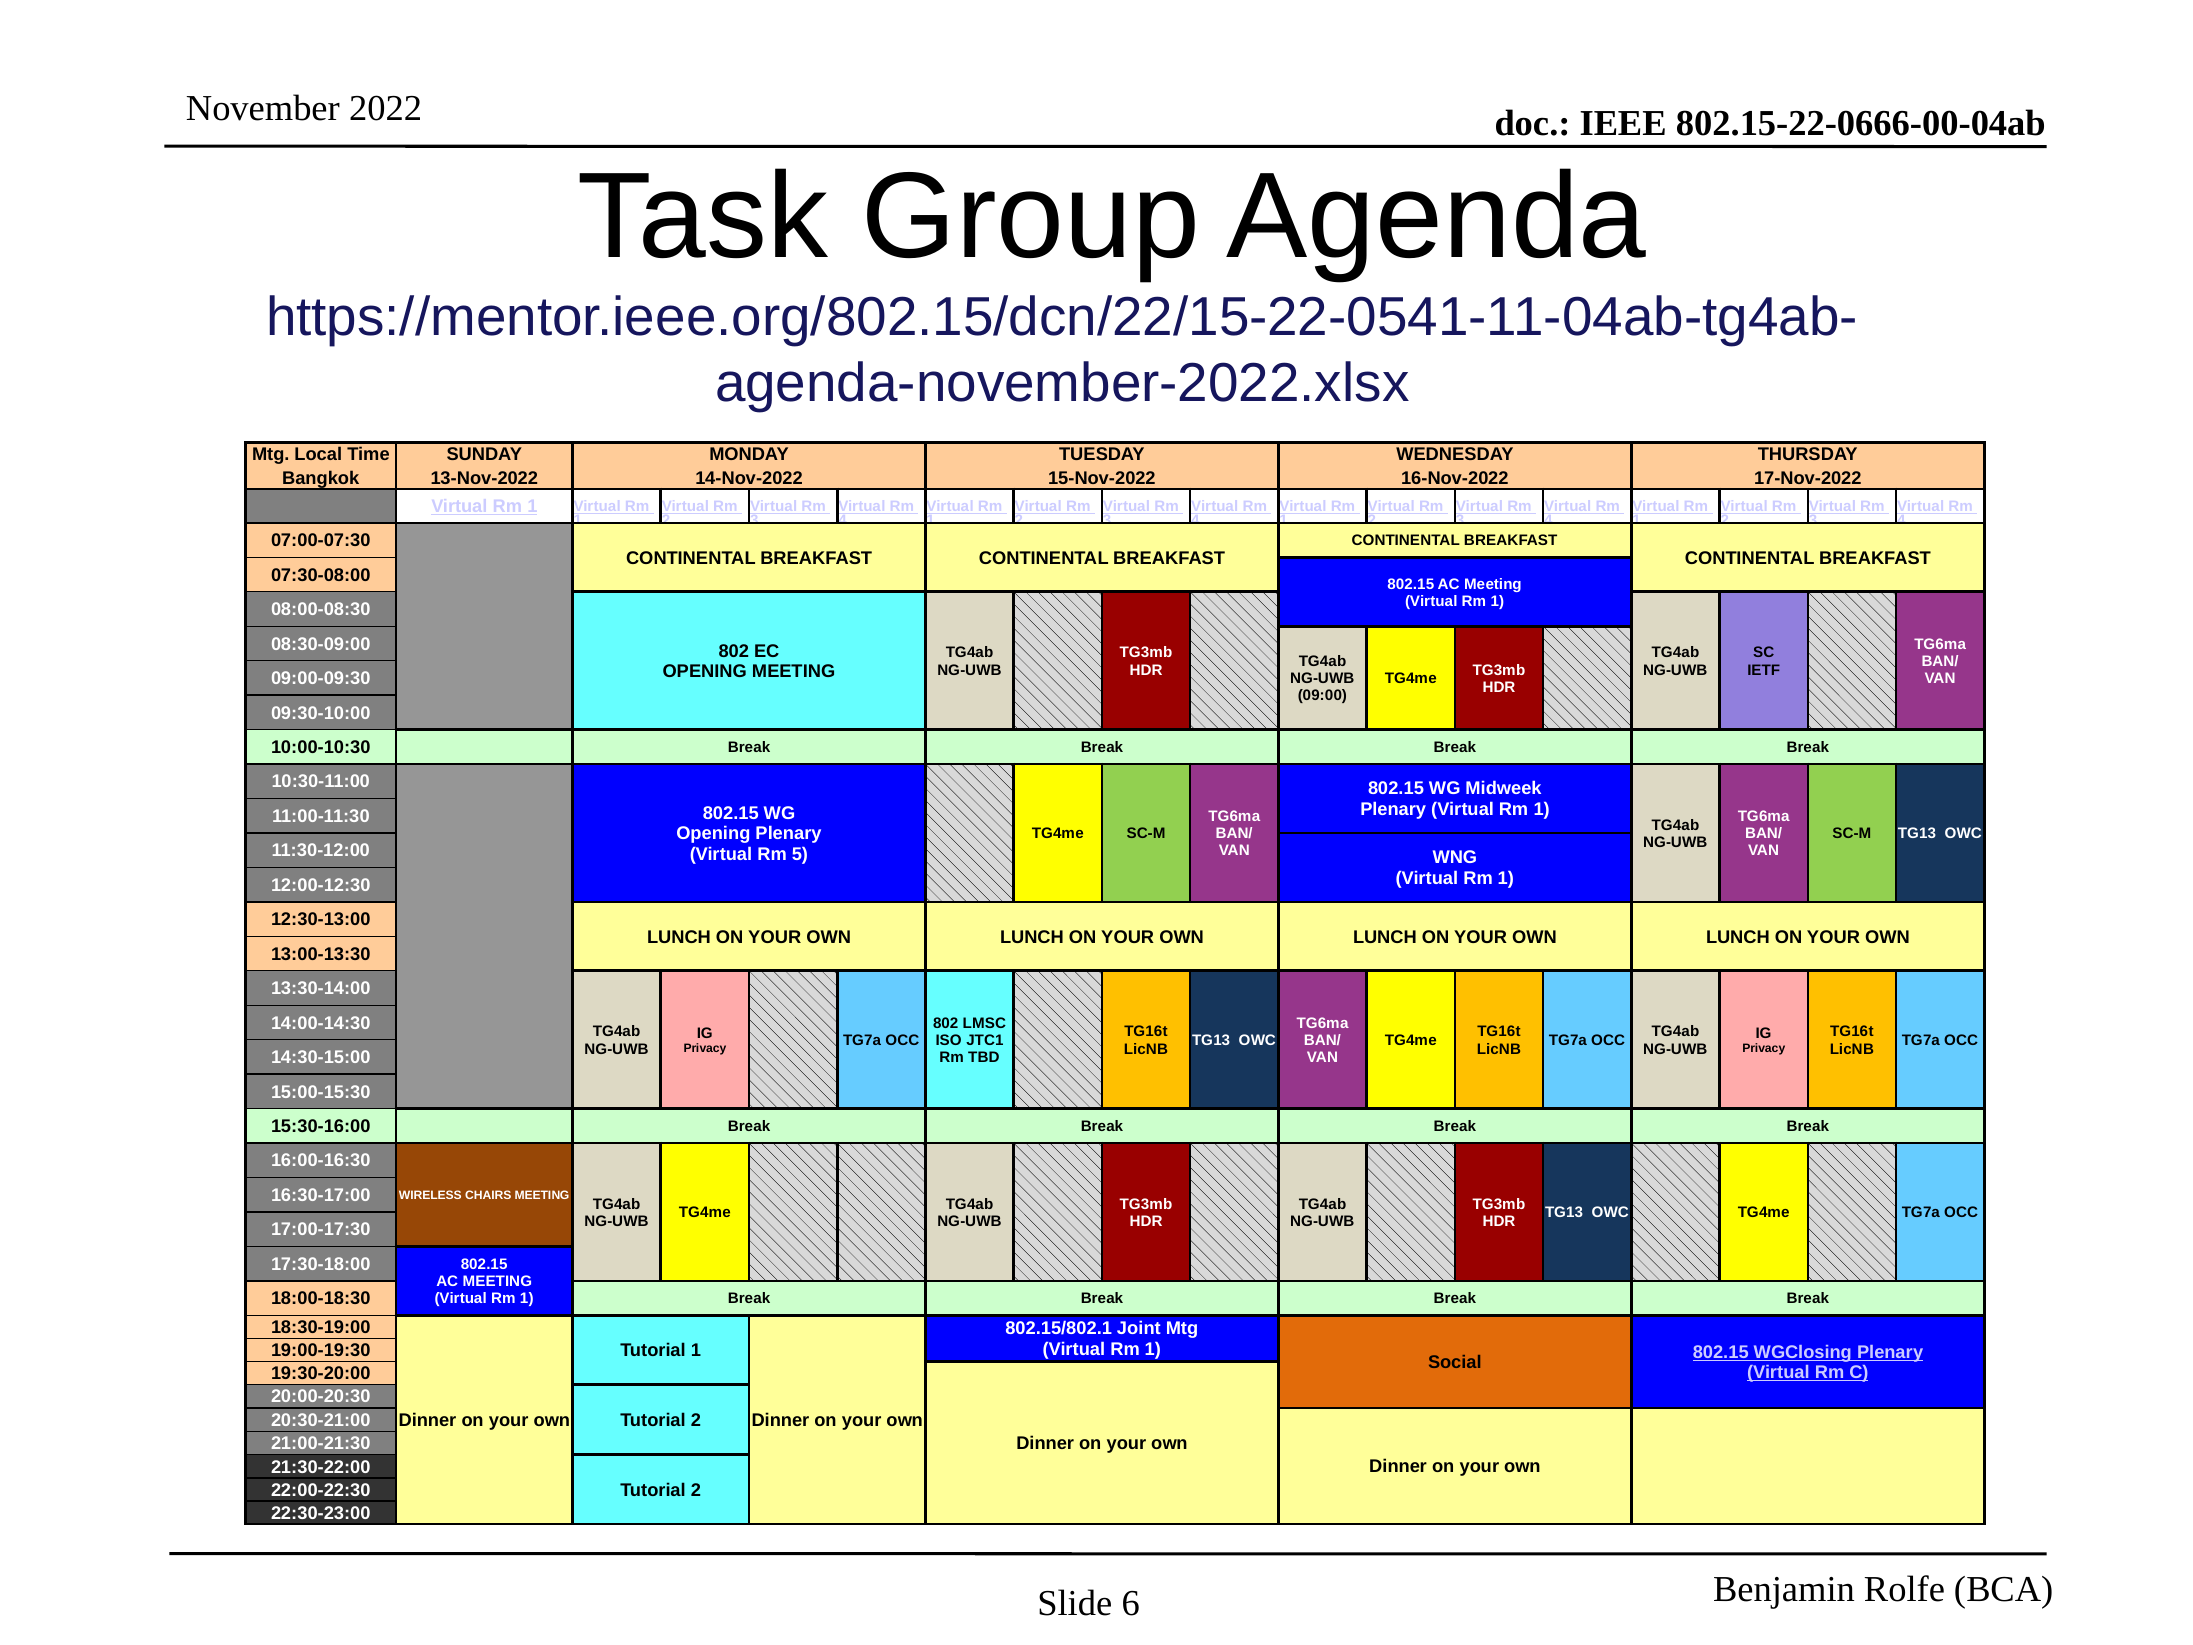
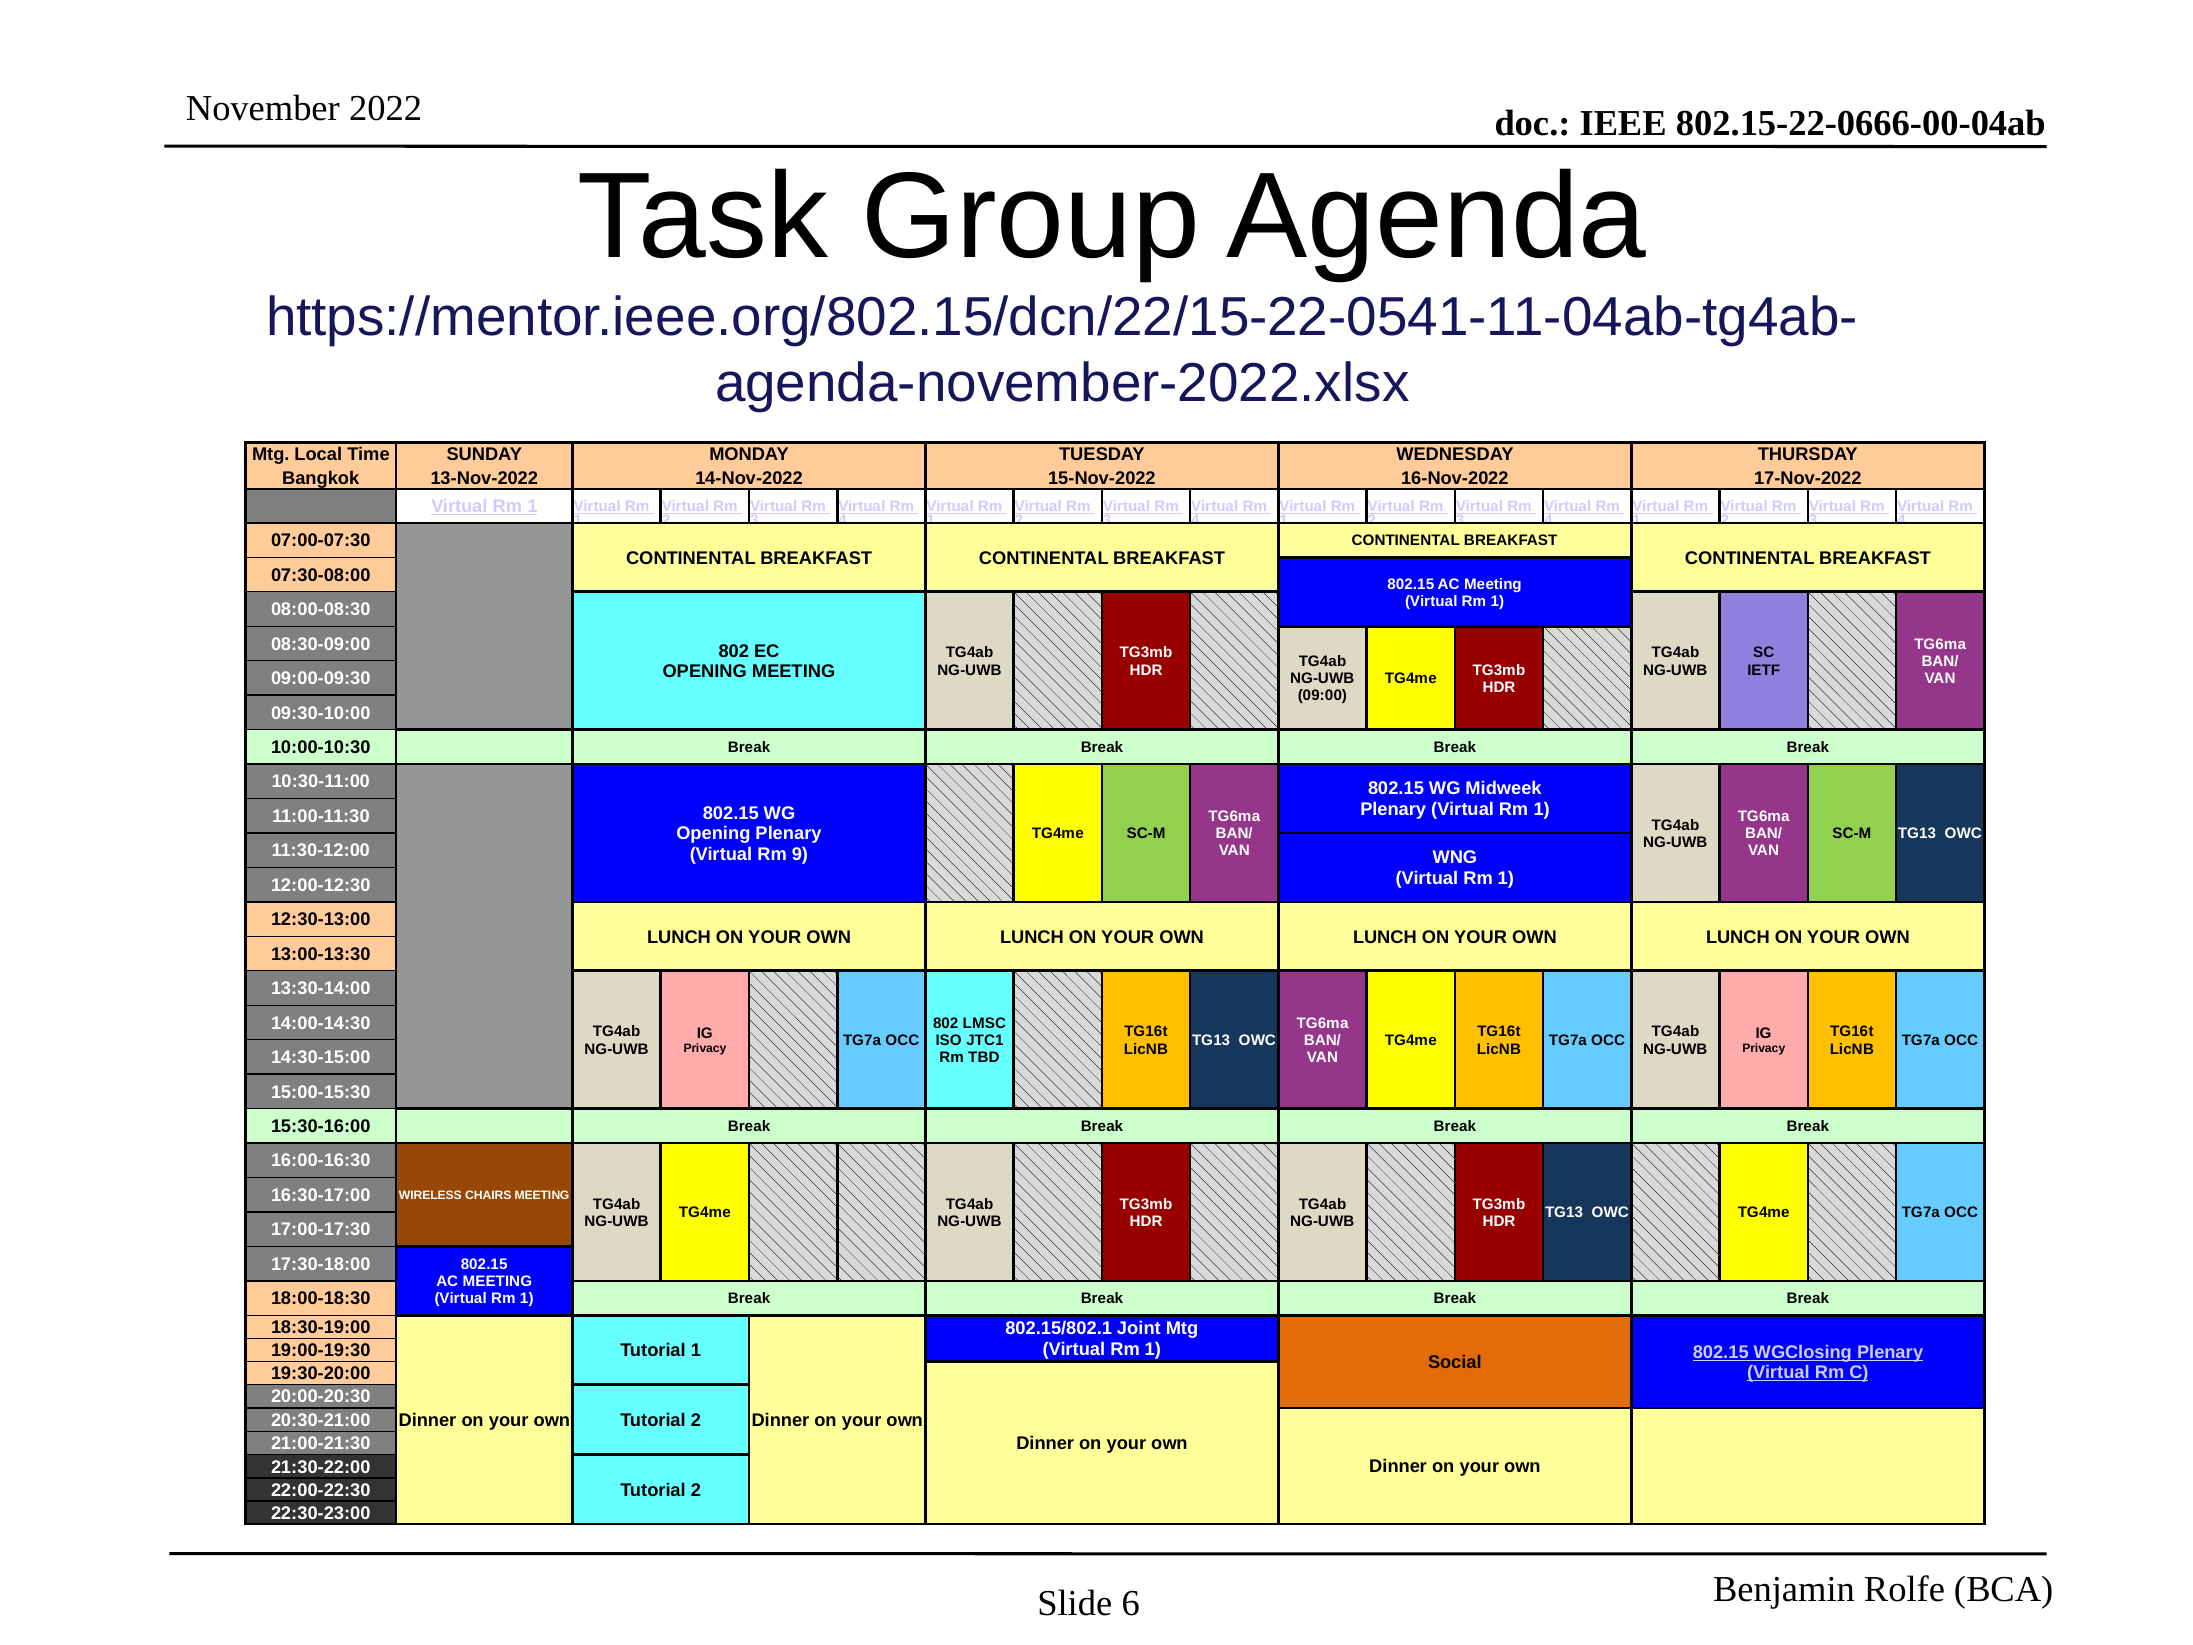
5: 5 -> 9 (800, 854)
